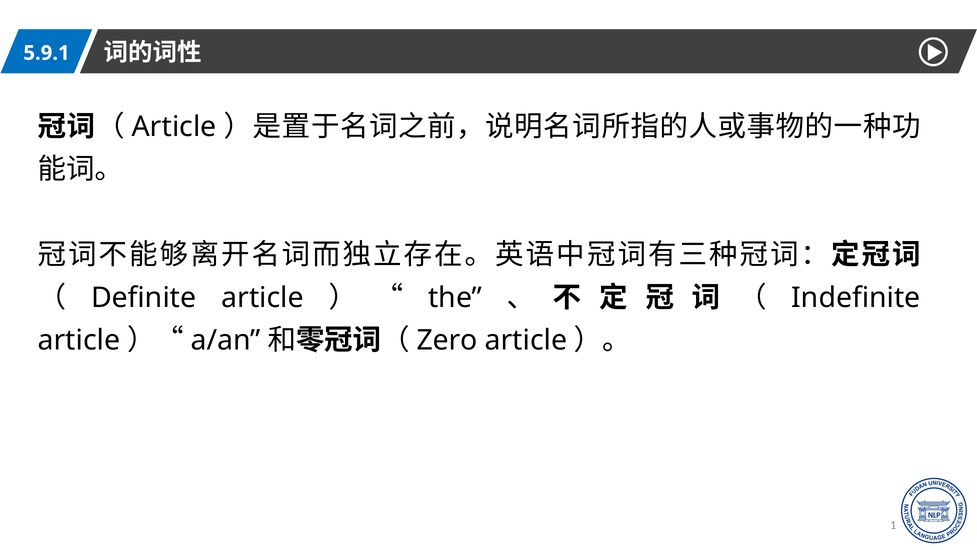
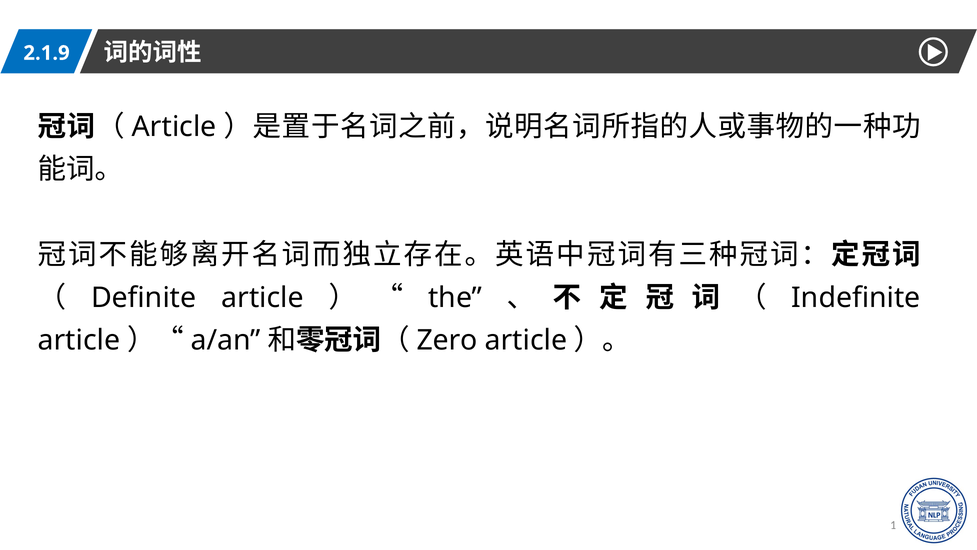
5.9.1: 5.9.1 -> 2.1.9 (47, 53)
